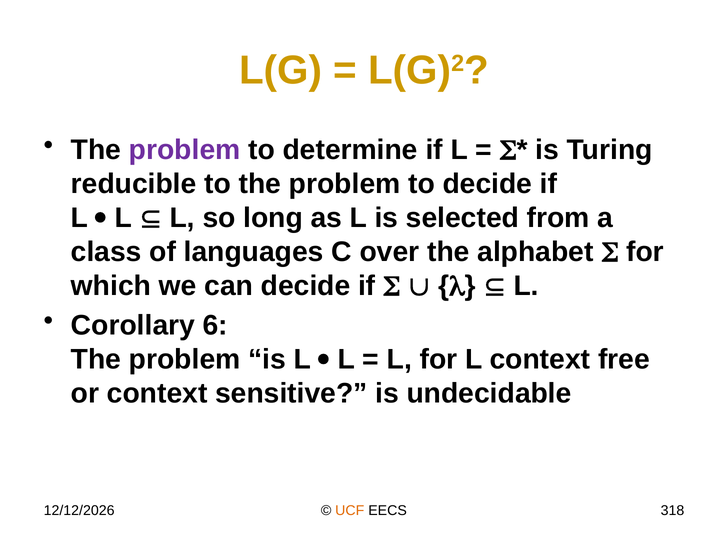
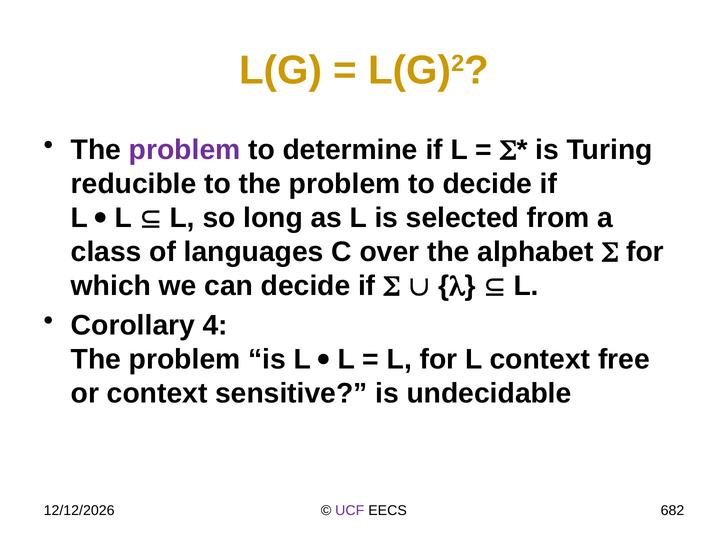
6: 6 -> 4 (215, 326)
UCF colour: orange -> purple (350, 510)
318: 318 -> 682 (672, 510)
